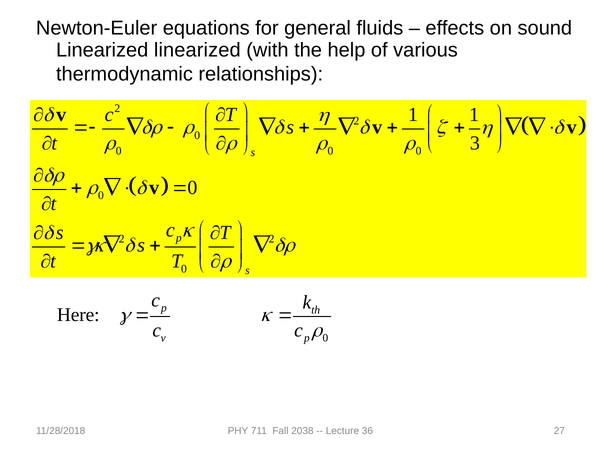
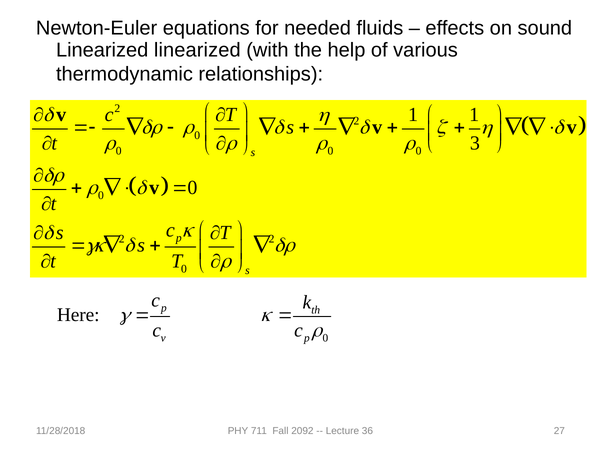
general: general -> needed (318, 28)
2038: 2038 -> 2092 (302, 430)
